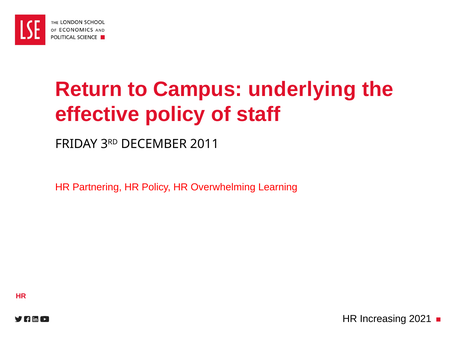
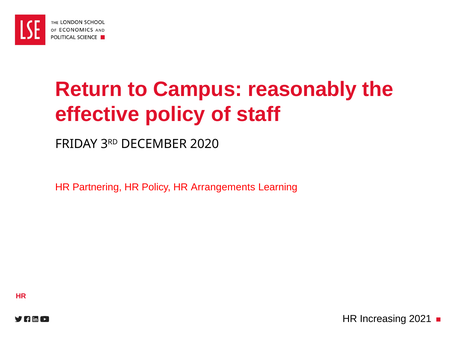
underlying: underlying -> reasonably (302, 89)
2011: 2011 -> 2020 (204, 144)
Overwhelming: Overwhelming -> Arrangements (223, 187)
